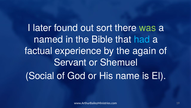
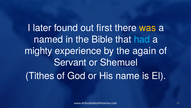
sort: sort -> first (104, 28)
was colour: light green -> yellow (148, 28)
factual: factual -> mighty (38, 51)
Social: Social -> Tithes (40, 76)
